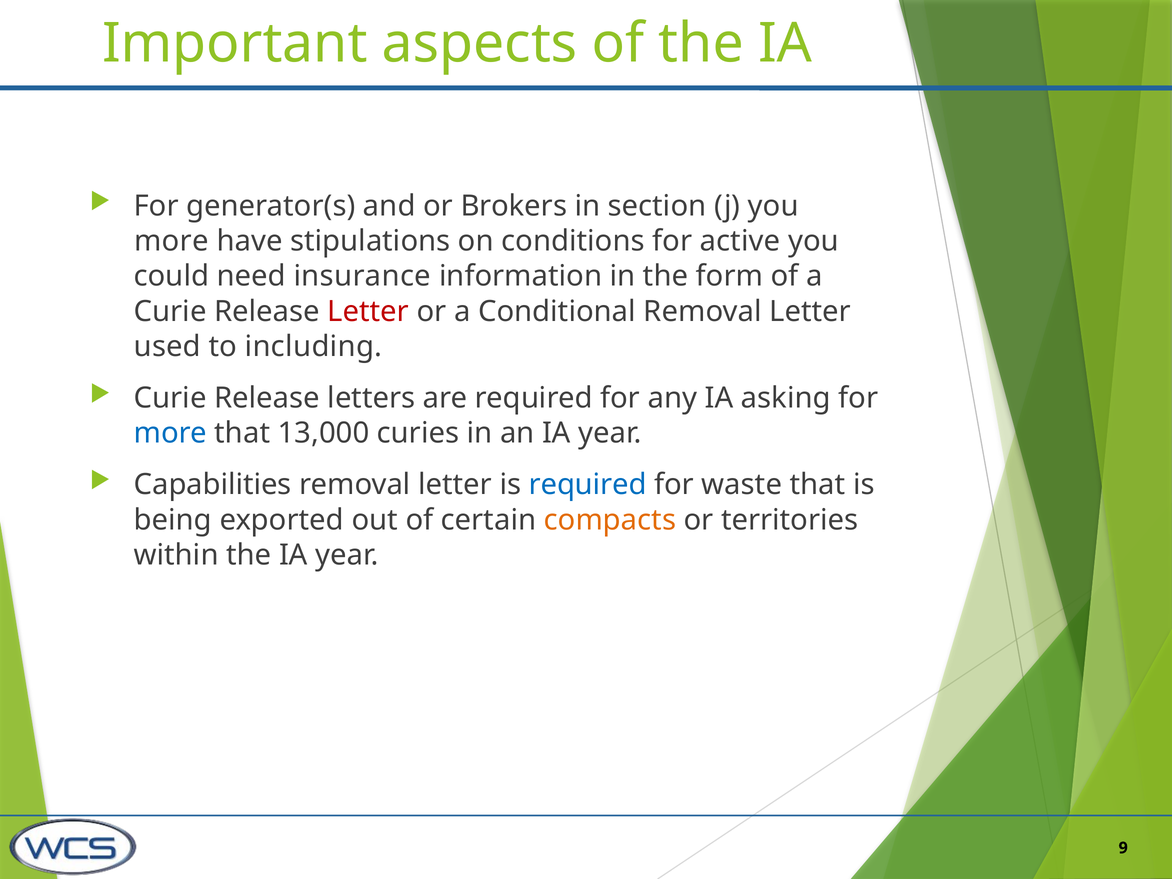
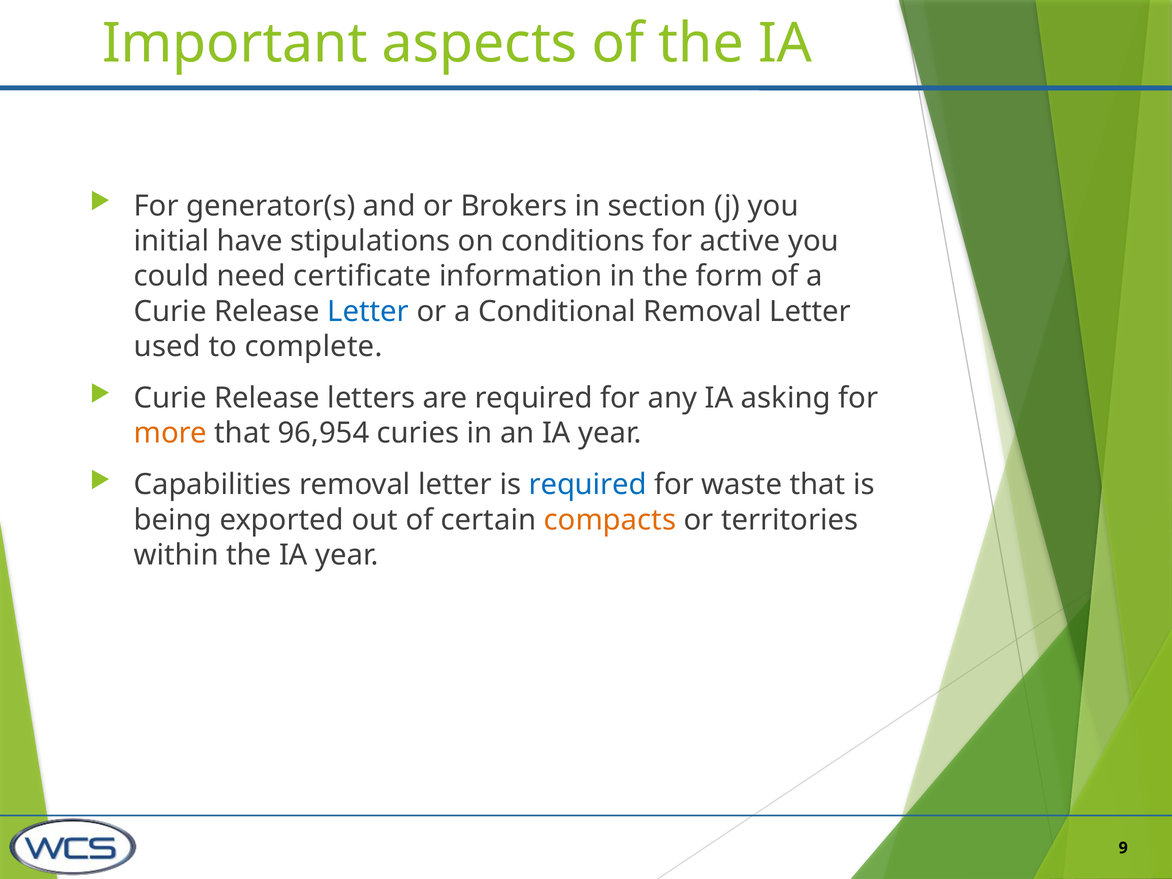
more: more -> initial (172, 241)
insurance: insurance -> certificate (362, 276)
Letter colour: red -> blue (368, 311)
including: including -> complete (314, 347)
more colour: blue -> orange (170, 433)
13,000: 13,000 -> 96,954 (324, 433)
